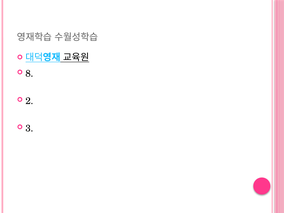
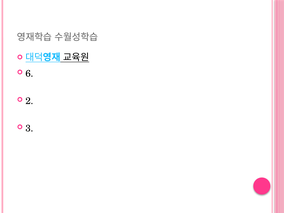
8: 8 -> 6 (29, 74)
